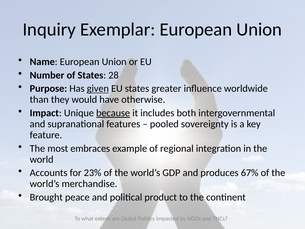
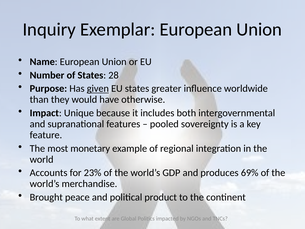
because underline: present -> none (113, 113)
embraces: embraces -> monetary (90, 148)
67%: 67% -> 69% (250, 173)
